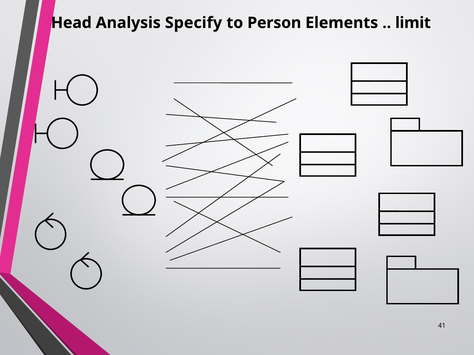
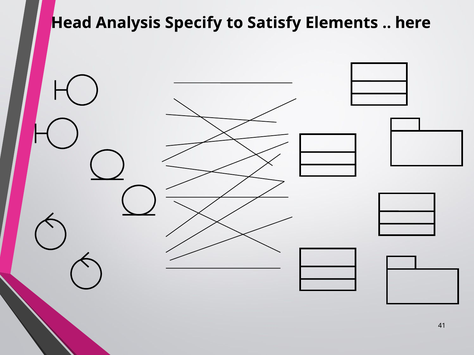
Person: Person -> Satisfy (274, 23)
limit: limit -> here (413, 23)
